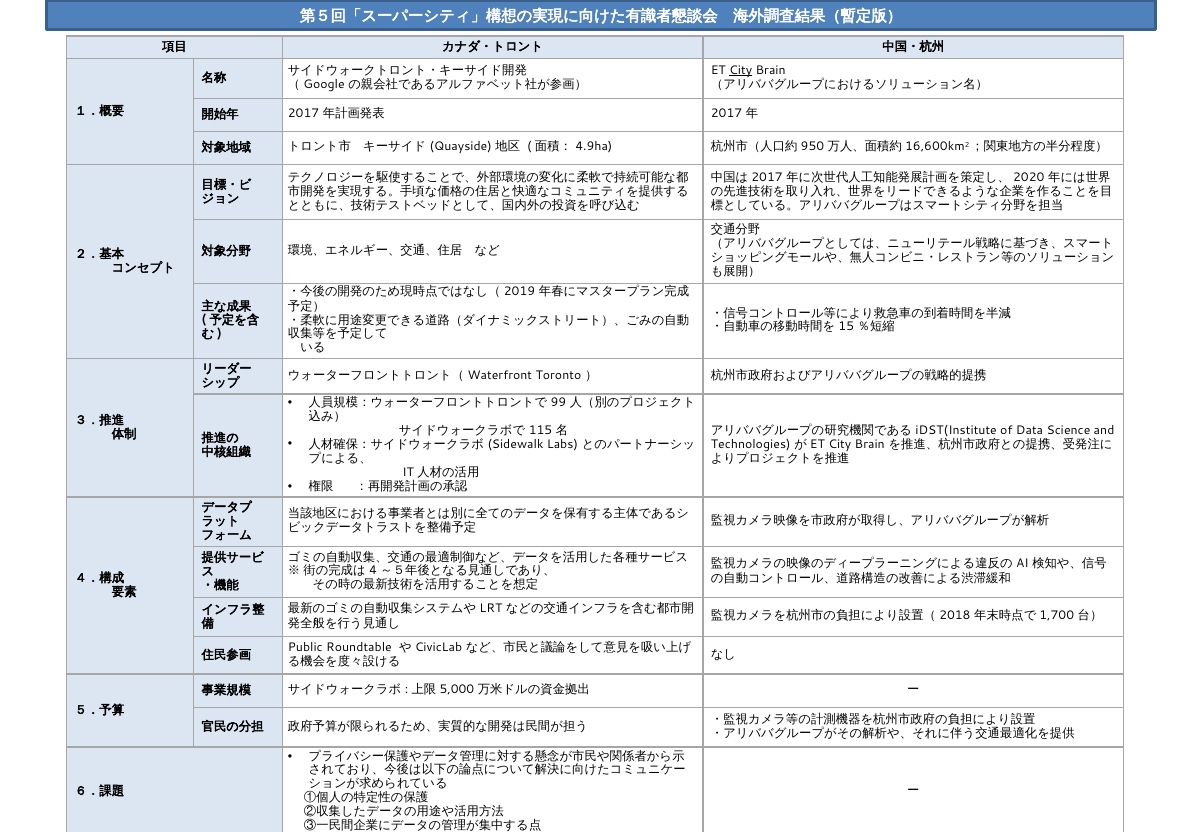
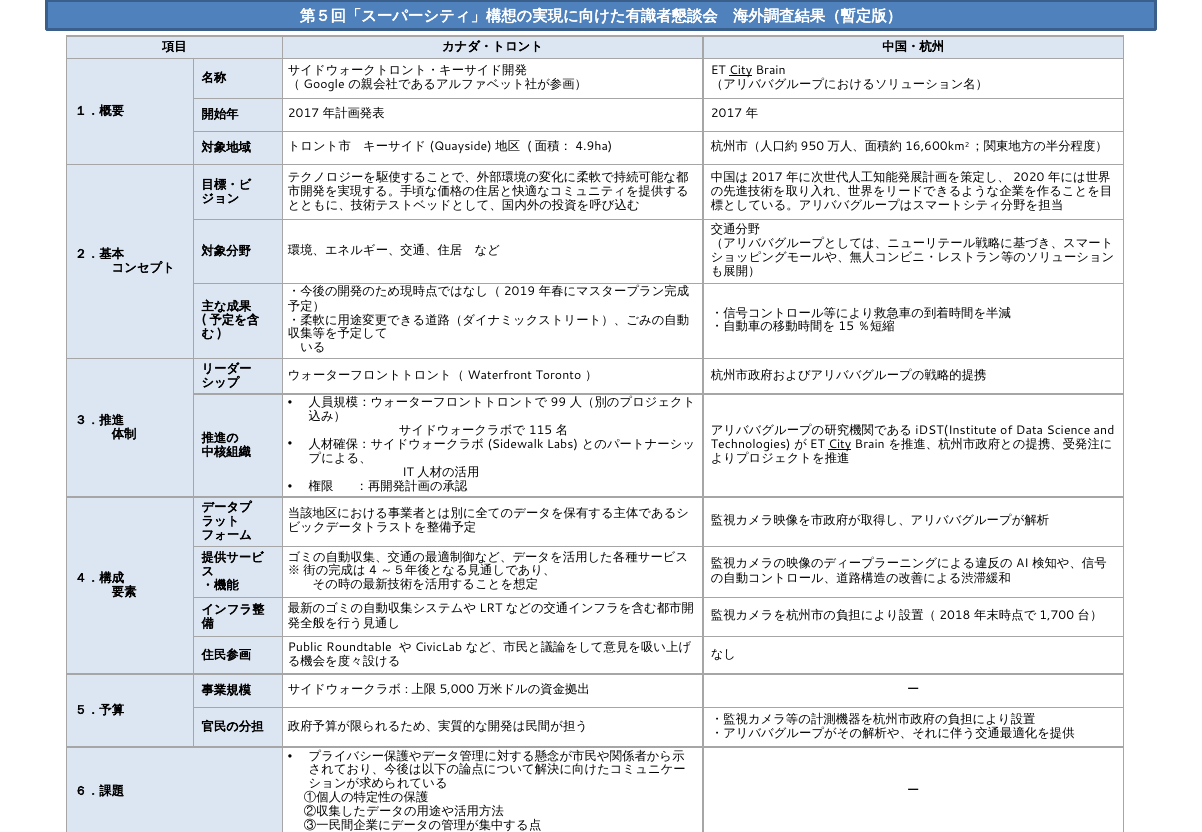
City underline: none -> present (840, 444)
